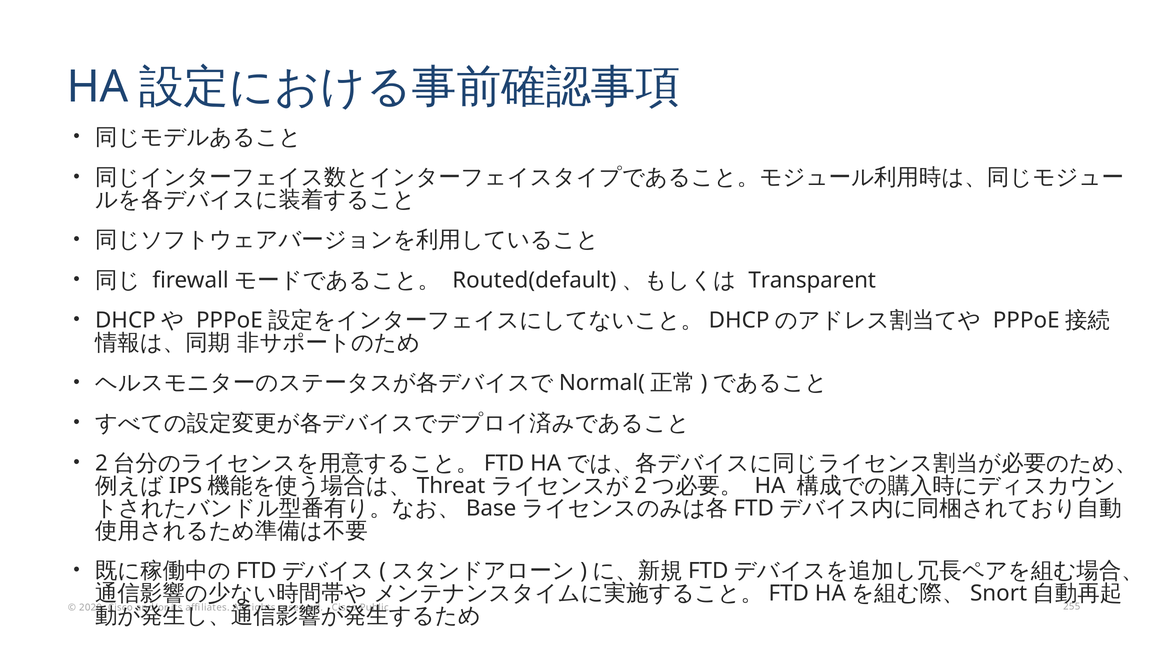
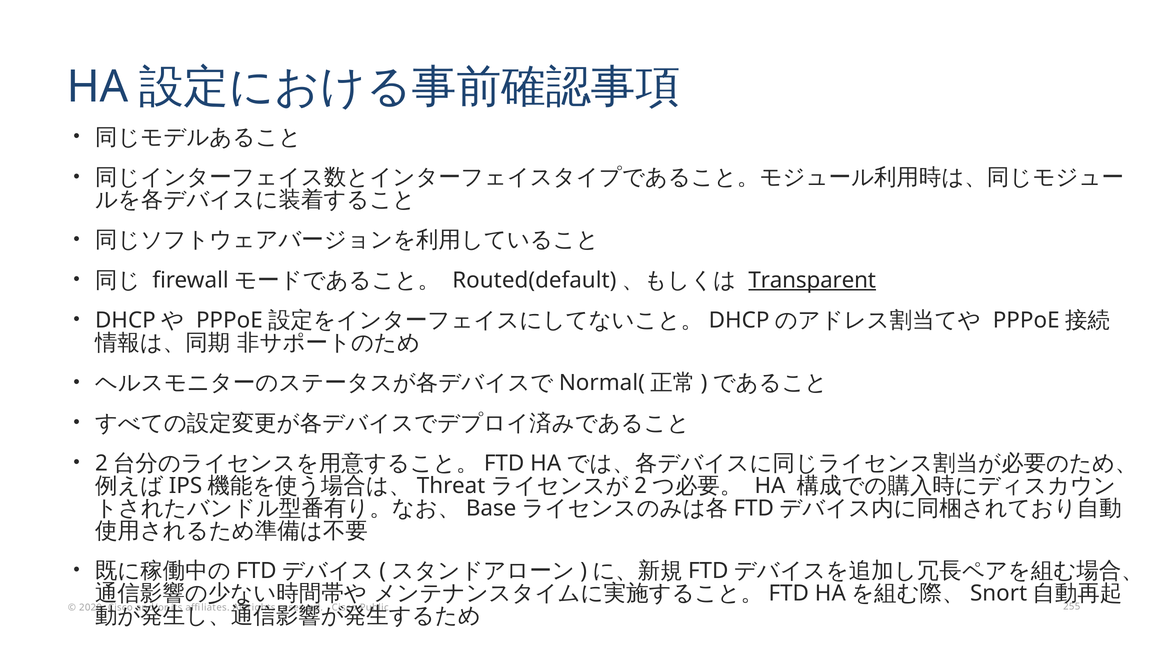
Transparent underline: none -> present (812, 281)
